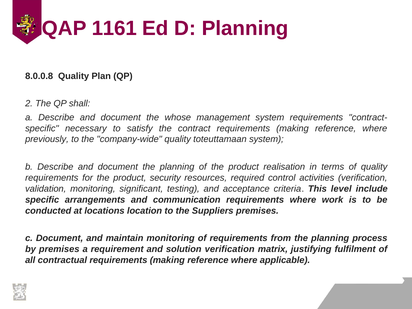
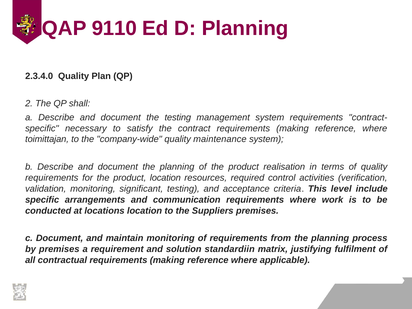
1161: 1161 -> 9110 (114, 28)
8.0.0.8: 8.0.0.8 -> 2.3.4.0 (39, 76)
the whose: whose -> testing (178, 117)
previously: previously -> toimittajan (47, 139)
toteuttamaan: toteuttamaan -> maintenance (220, 139)
product security: security -> location (165, 178)
solution verification: verification -> standardiin (230, 249)
